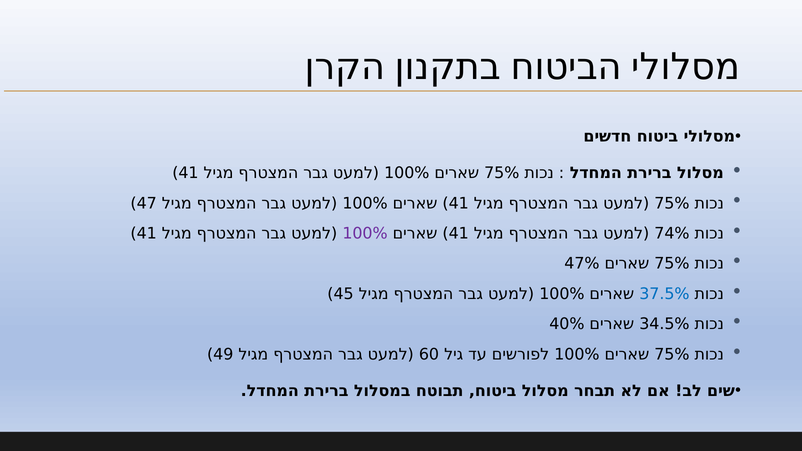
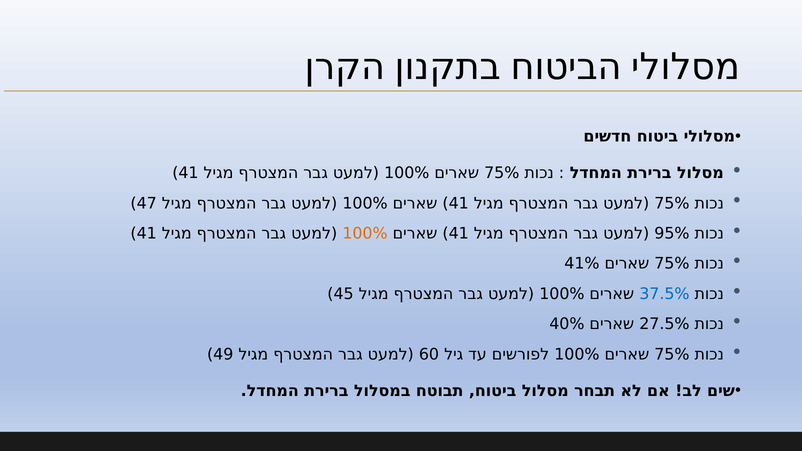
100% colour: purple -> orange (365, 234)
74%: 74% -> 95% (672, 234)
47%: 47% -> 41% (582, 264)
34.5%: 34.5% -> 27.5% (664, 324)
